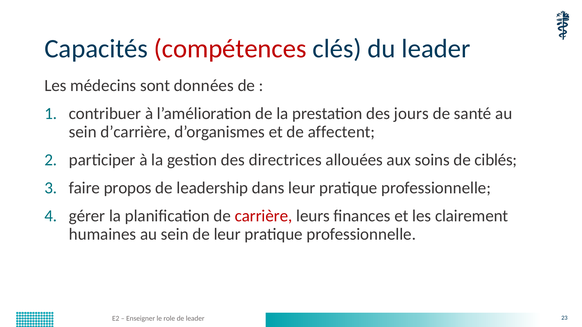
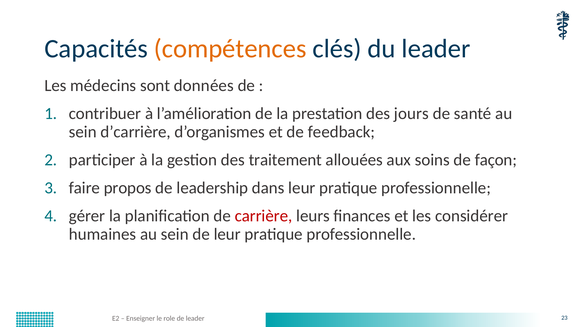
compétences colour: red -> orange (230, 49)
affectent: affectent -> feedback (341, 132)
directrices: directrices -> traitement (285, 160)
ciblés: ciblés -> façon (496, 160)
clairement: clairement -> considérer (472, 216)
